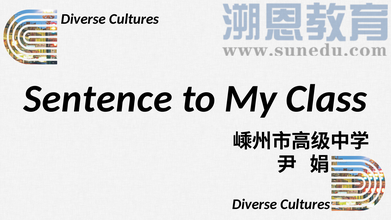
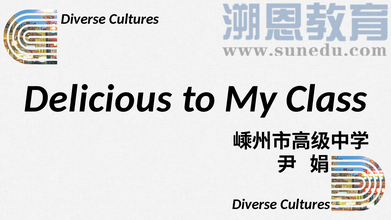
Sentence: Sentence -> Delicious (98, 99)
